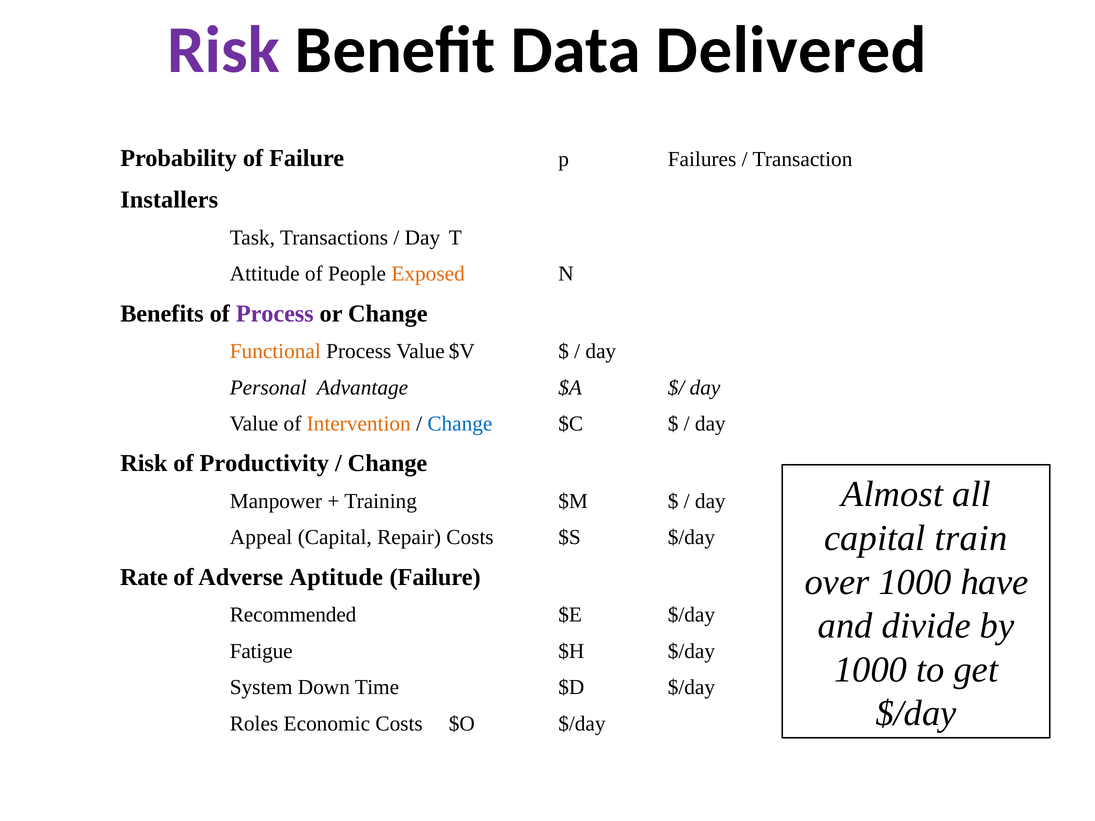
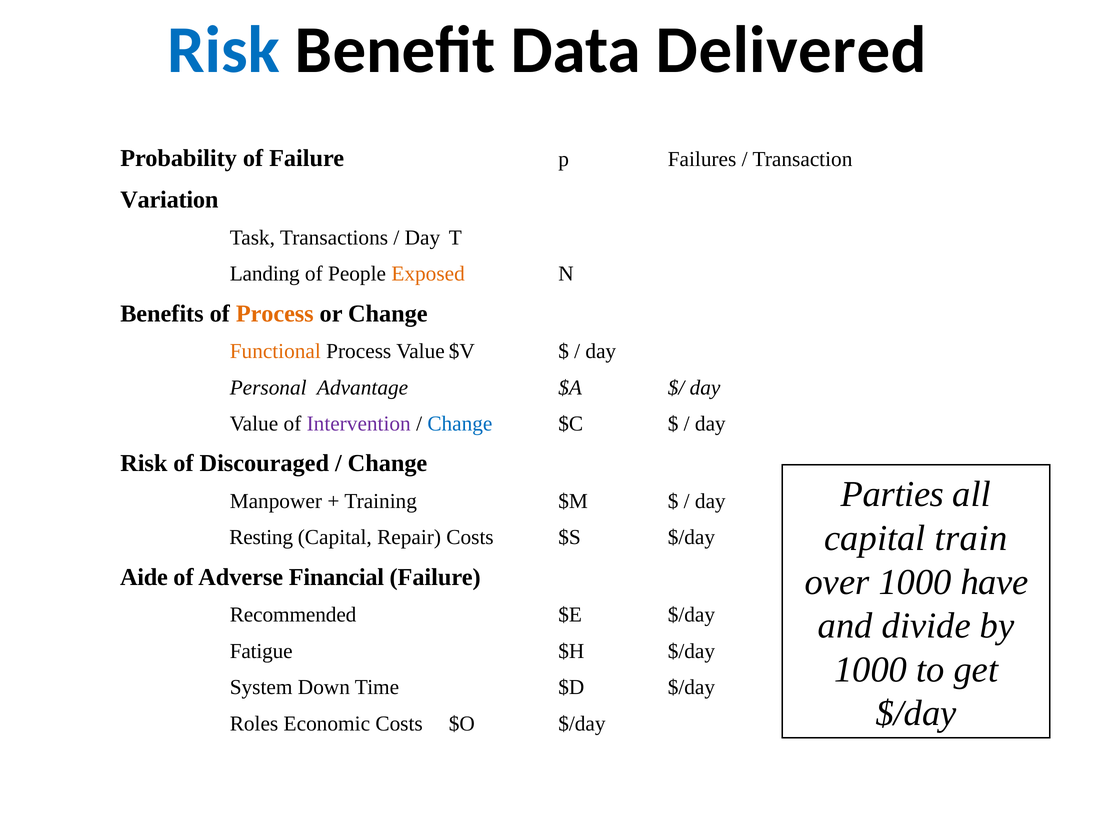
Risk colour: purple -> blue (223, 50)
Installers: Installers -> Variation (169, 200)
Attitude: Attitude -> Landing (265, 274)
Process colour: purple -> orange (275, 314)
Intervention colour: orange -> purple (359, 424)
Productivity: Productivity -> Discouraged (264, 464)
Almost: Almost -> Parties (892, 495)
Appeal: Appeal -> Resting (261, 538)
Rate: Rate -> Aide (144, 577)
Aptitude: Aptitude -> Financial (336, 577)
